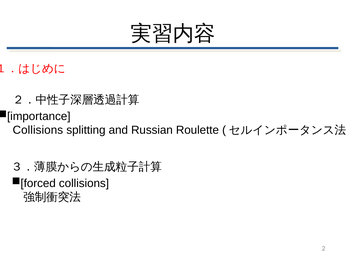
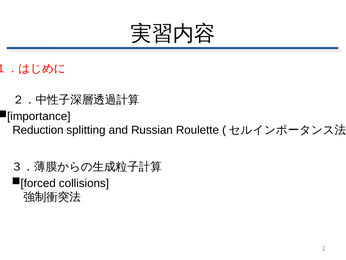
Collisions: Collisions -> Reduction (38, 130)
